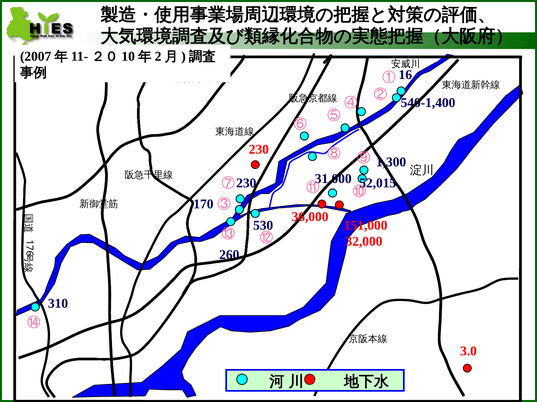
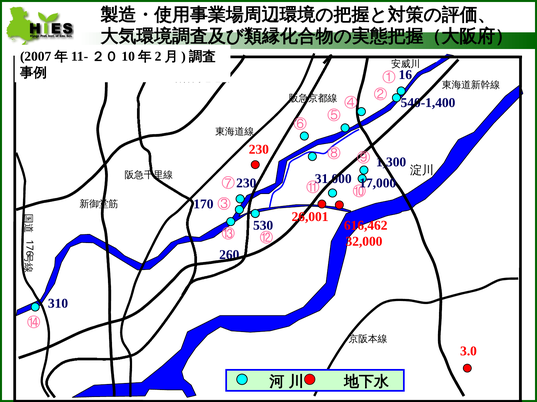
52,015: 52,015 -> 17,000 (378, 183)
36,000: 36,000 -> 26,001 (310, 217)
151,000: 151,000 -> 616,462 (366, 226)
